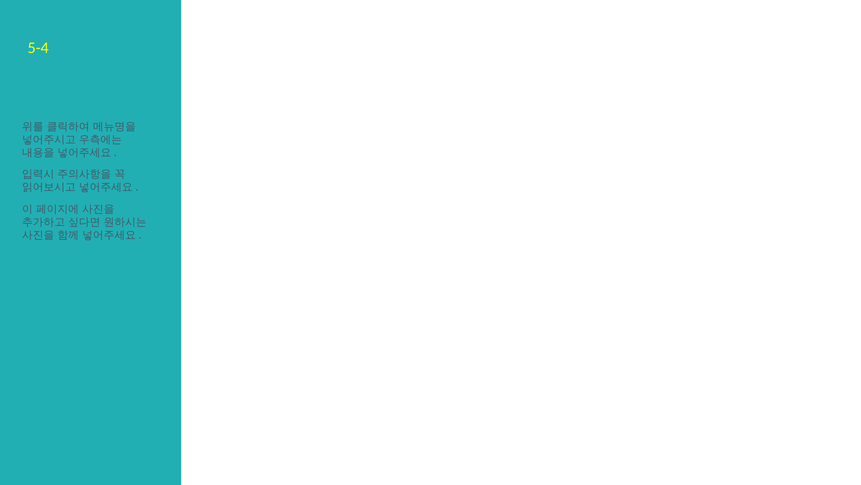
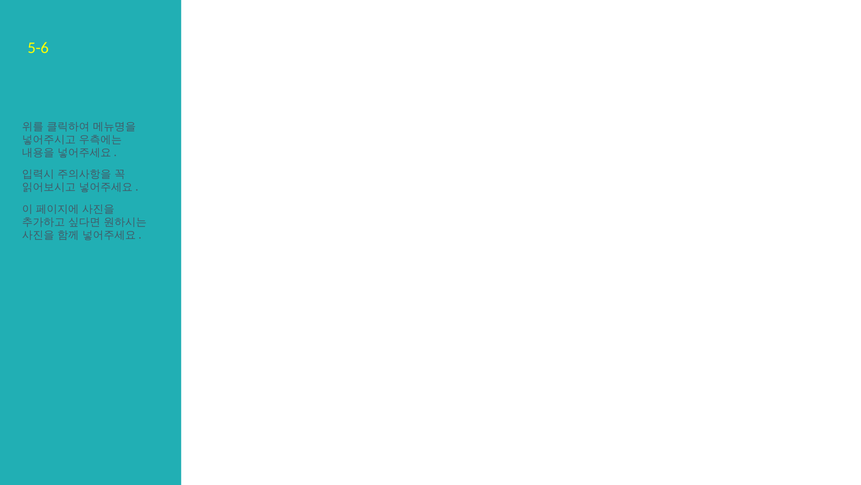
5-4: 5-4 -> 5-6 (38, 48)
